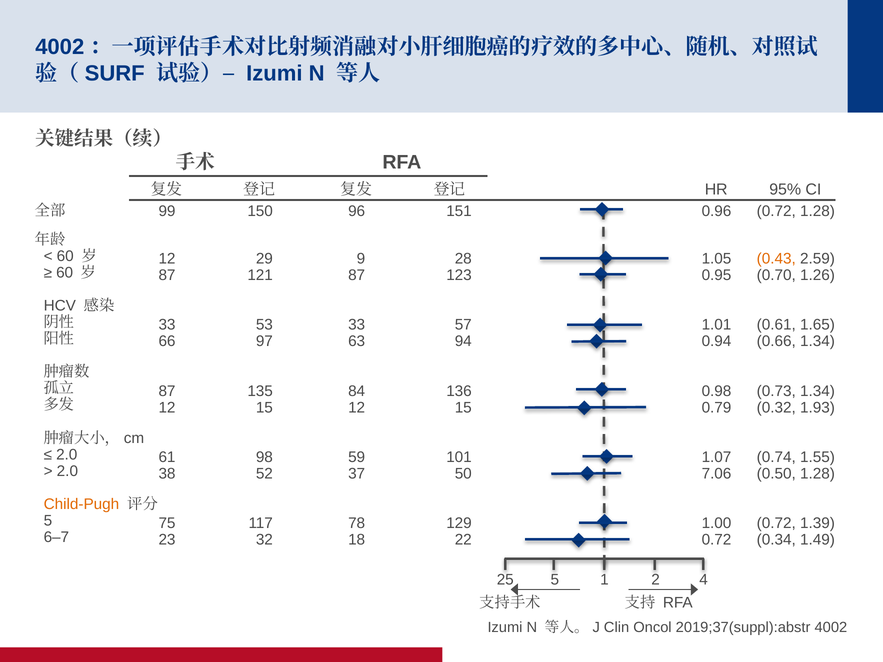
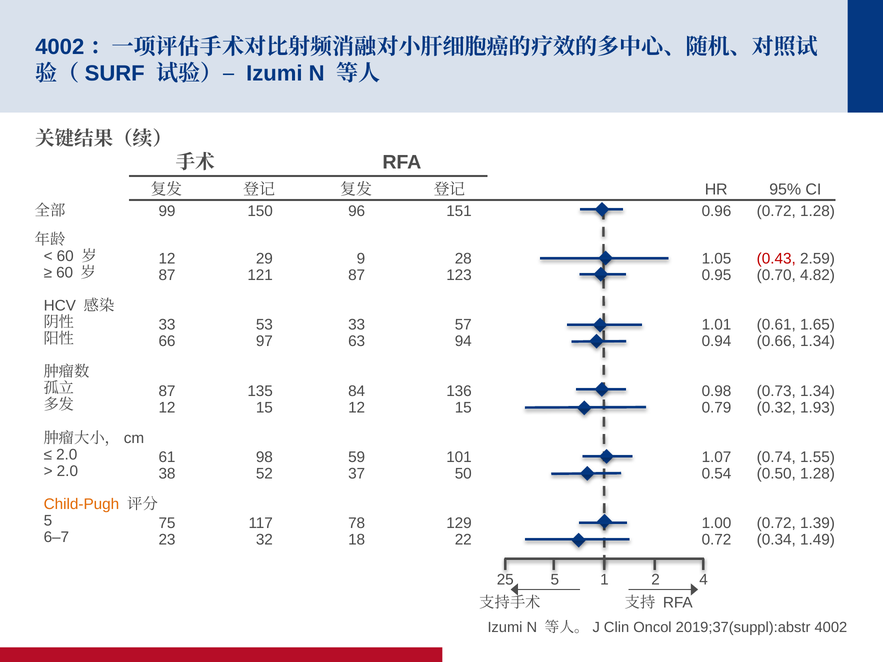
0.43 colour: orange -> red (776, 259)
1.26: 1.26 -> 4.82 (817, 275)
7.06: 7.06 -> 0.54 (717, 474)
